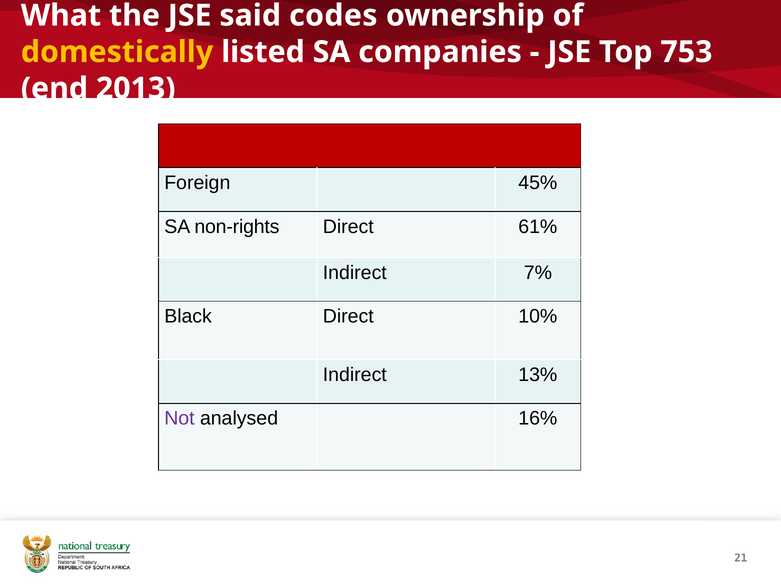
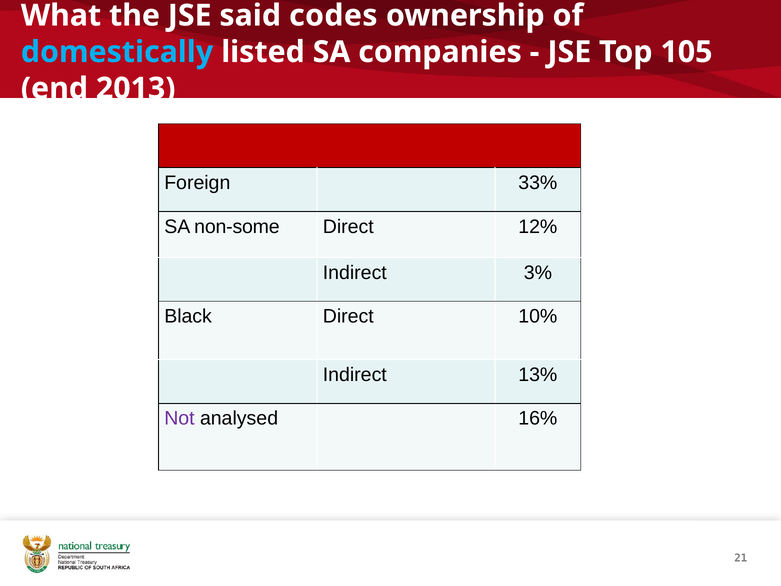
domestically colour: yellow -> light blue (117, 52)
753: 753 -> 105 (686, 52)
45%: 45% -> 33% (538, 183)
non-rights: non-rights -> non-some (237, 226)
61%: 61% -> 12% (538, 226)
7%: 7% -> 3% (538, 273)
